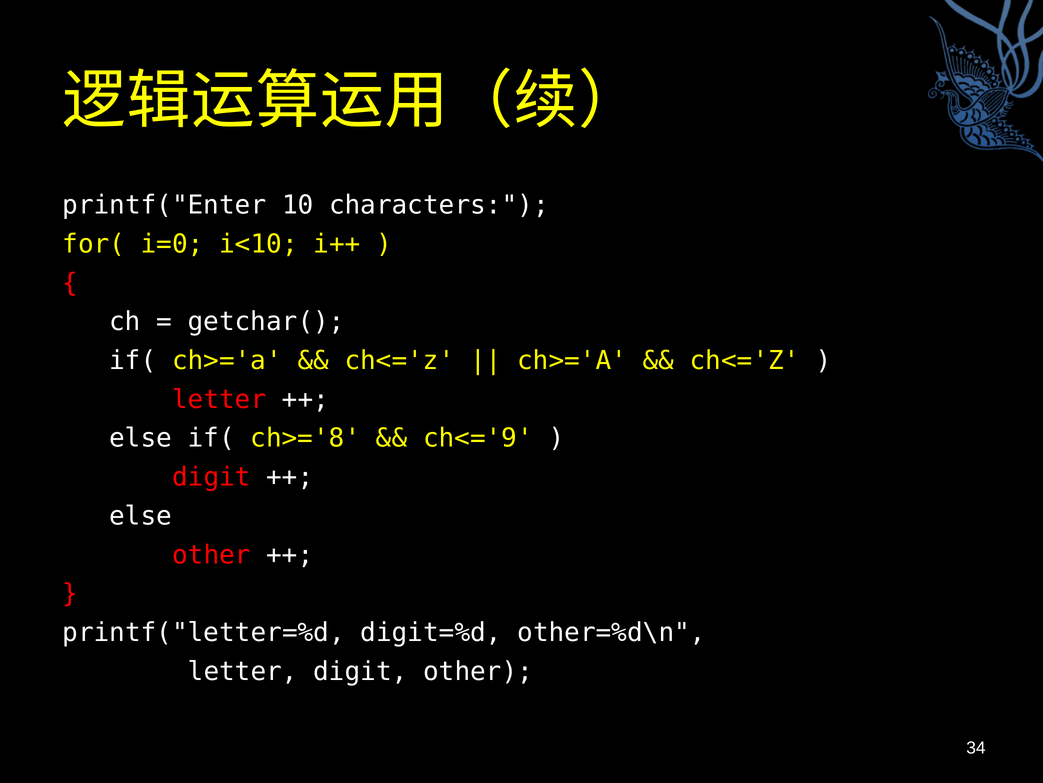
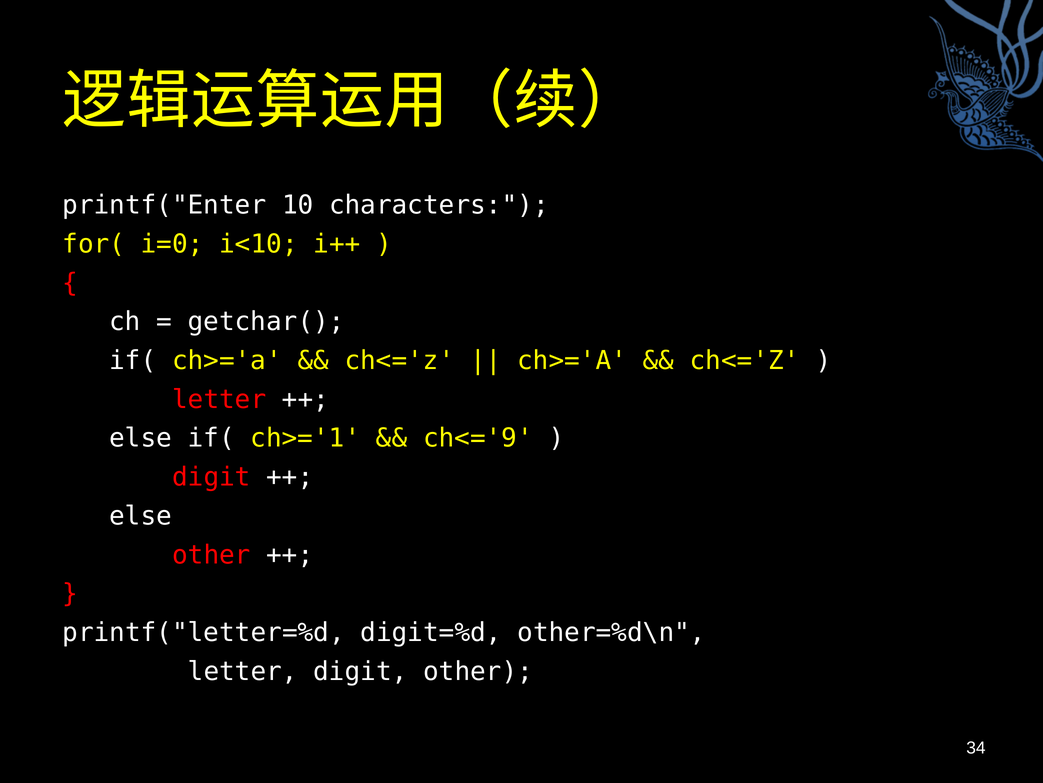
ch>='8: ch>='8 -> ch>='1 (305, 438)
